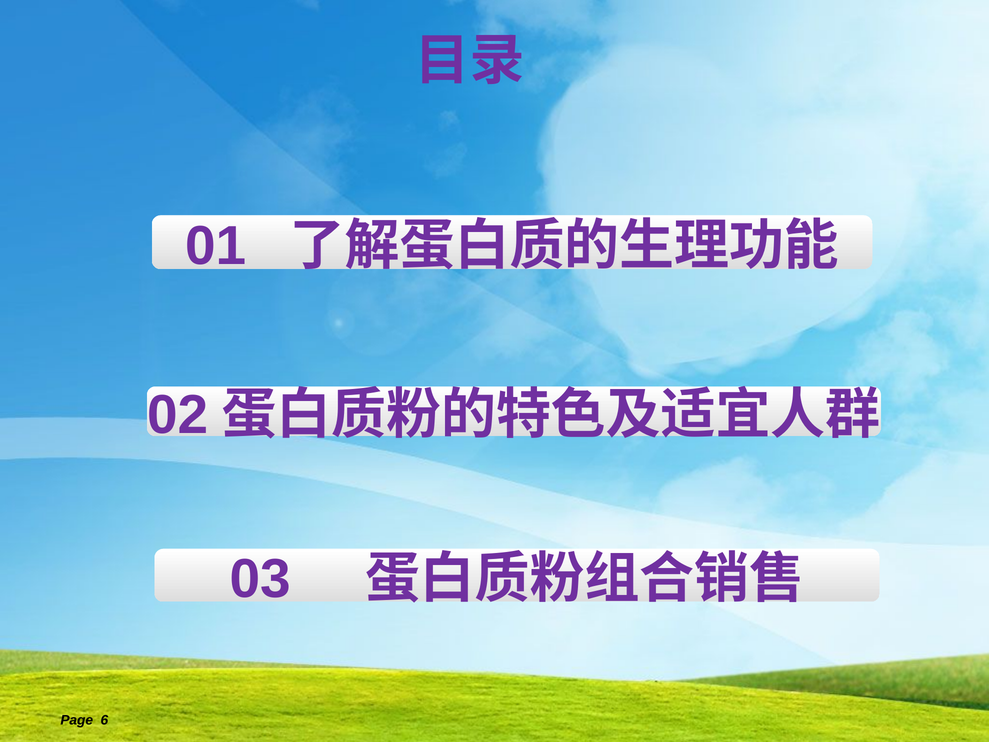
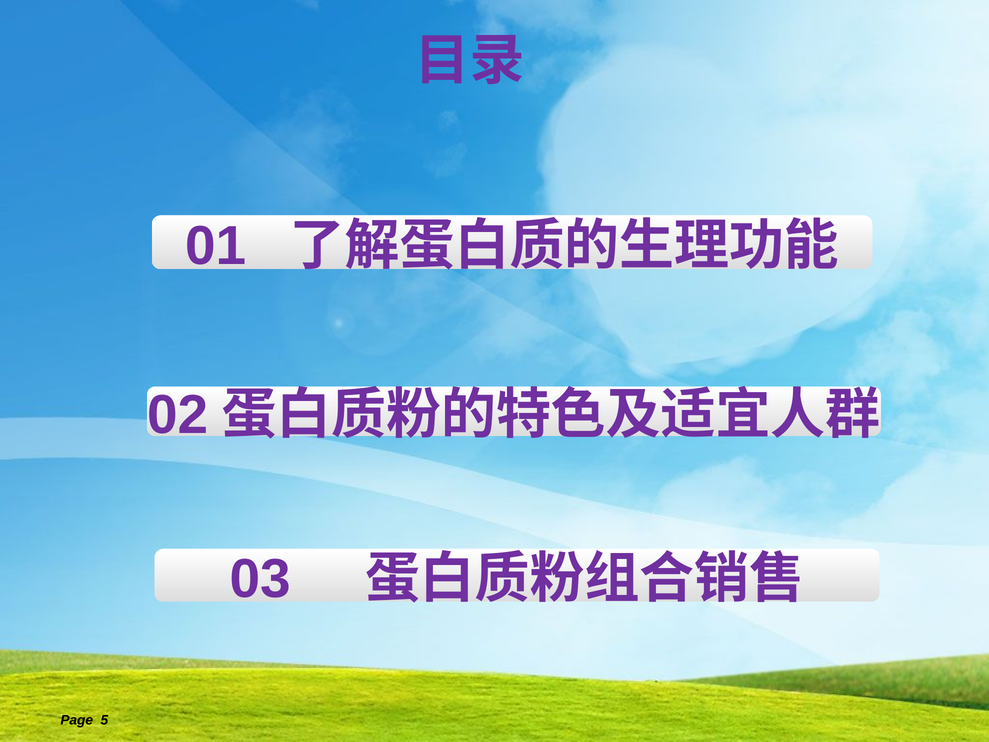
6: 6 -> 5 (104, 720)
